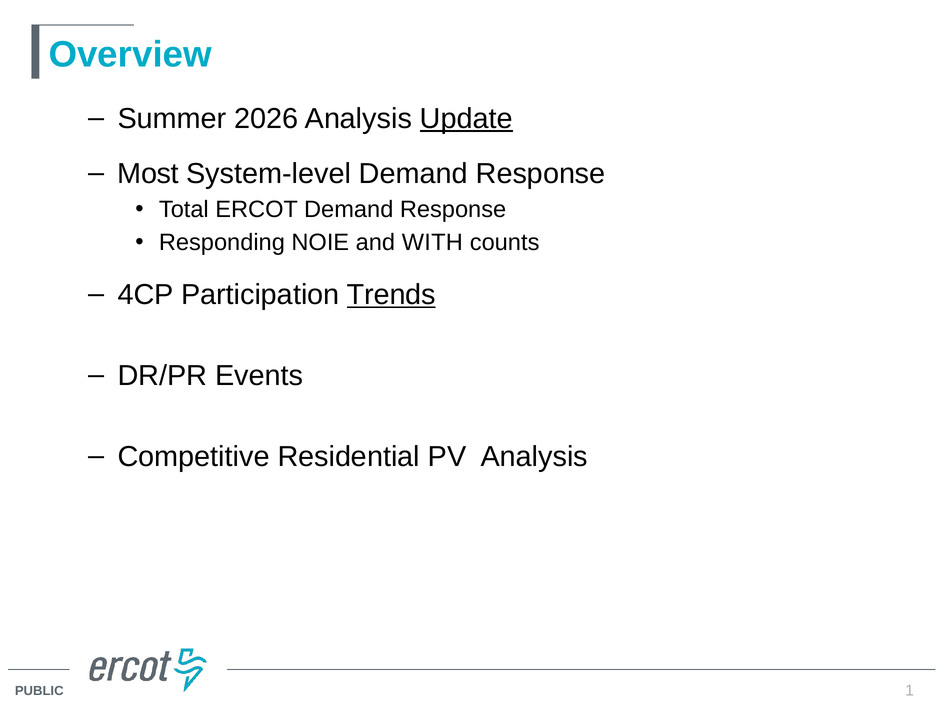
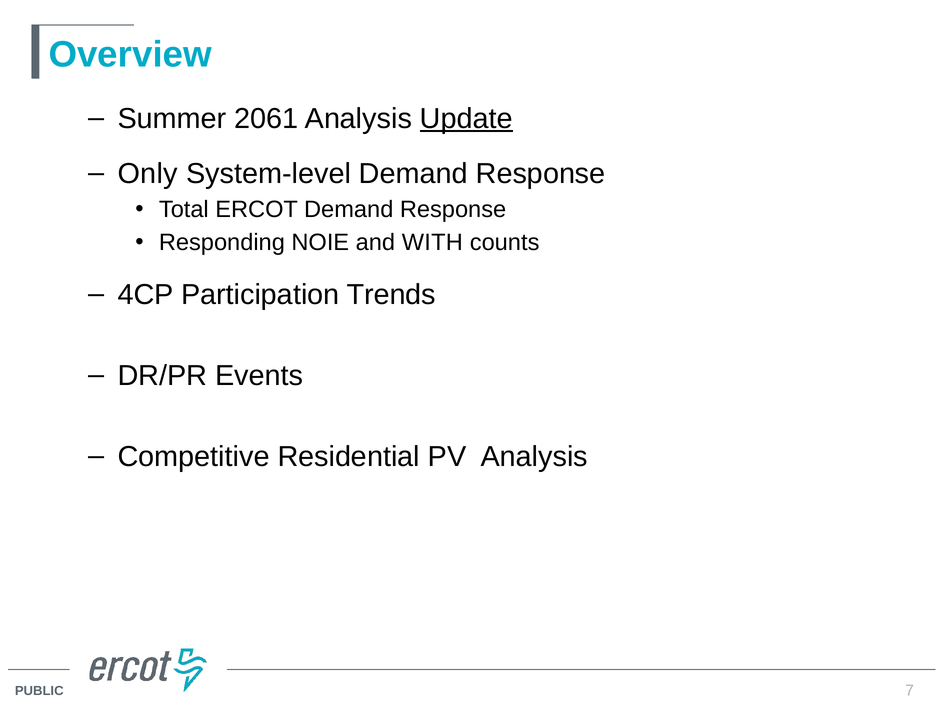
2026: 2026 -> 2061 (266, 118)
Most: Most -> Only (148, 174)
Trends underline: present -> none (391, 295)
1: 1 -> 7 (910, 691)
